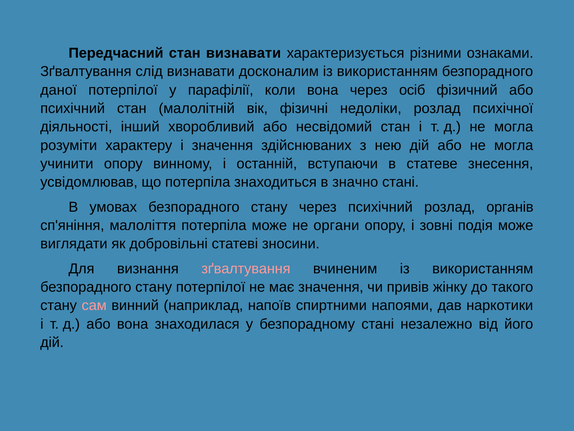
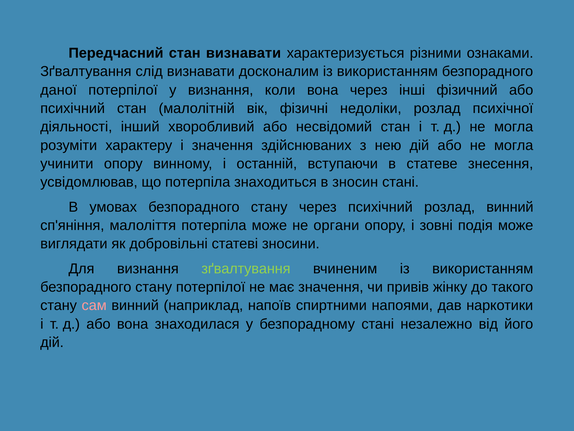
у парафілії: парафілії -> визнання (221, 90)
осіб: осіб -> інші (412, 90)
значно: значно -> зносин (355, 182)
розлад органів: органів -> винний (510, 207)
зґвалтування colour: pink -> light green (246, 268)
